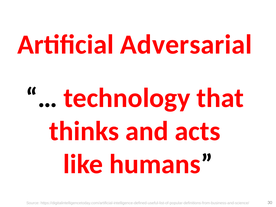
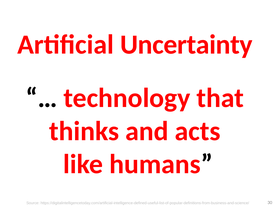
Adversarial: Adversarial -> Uncertainty (186, 45)
